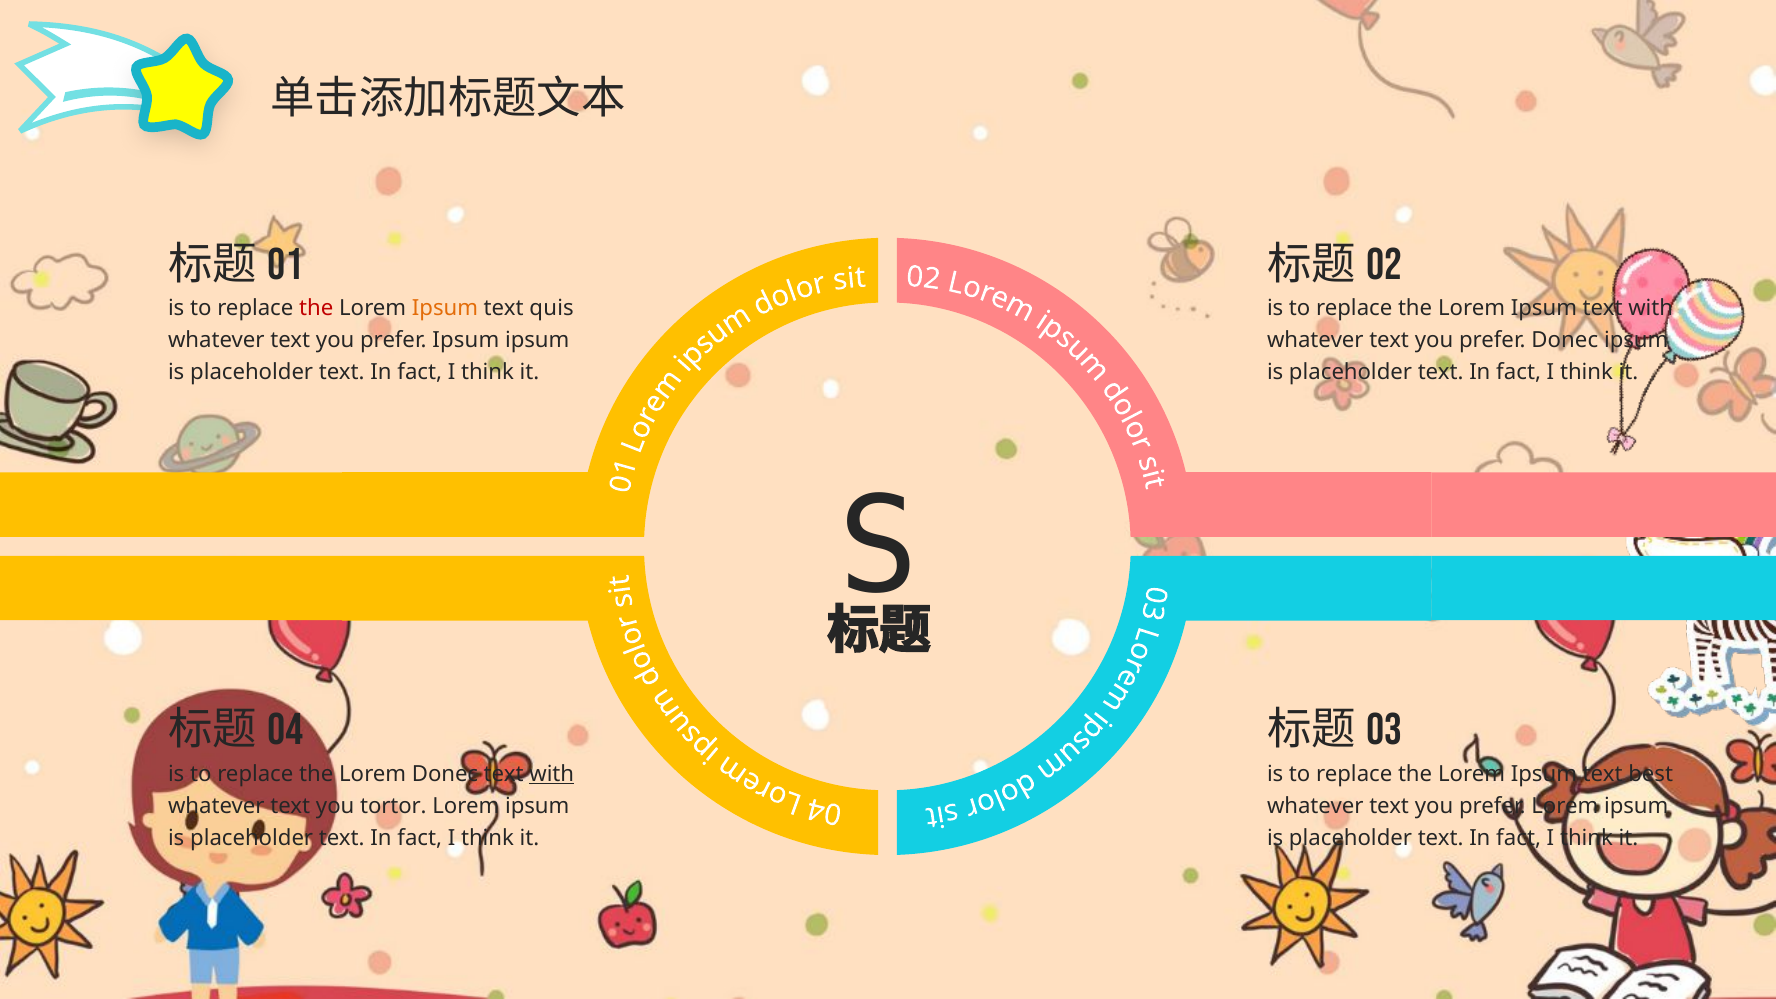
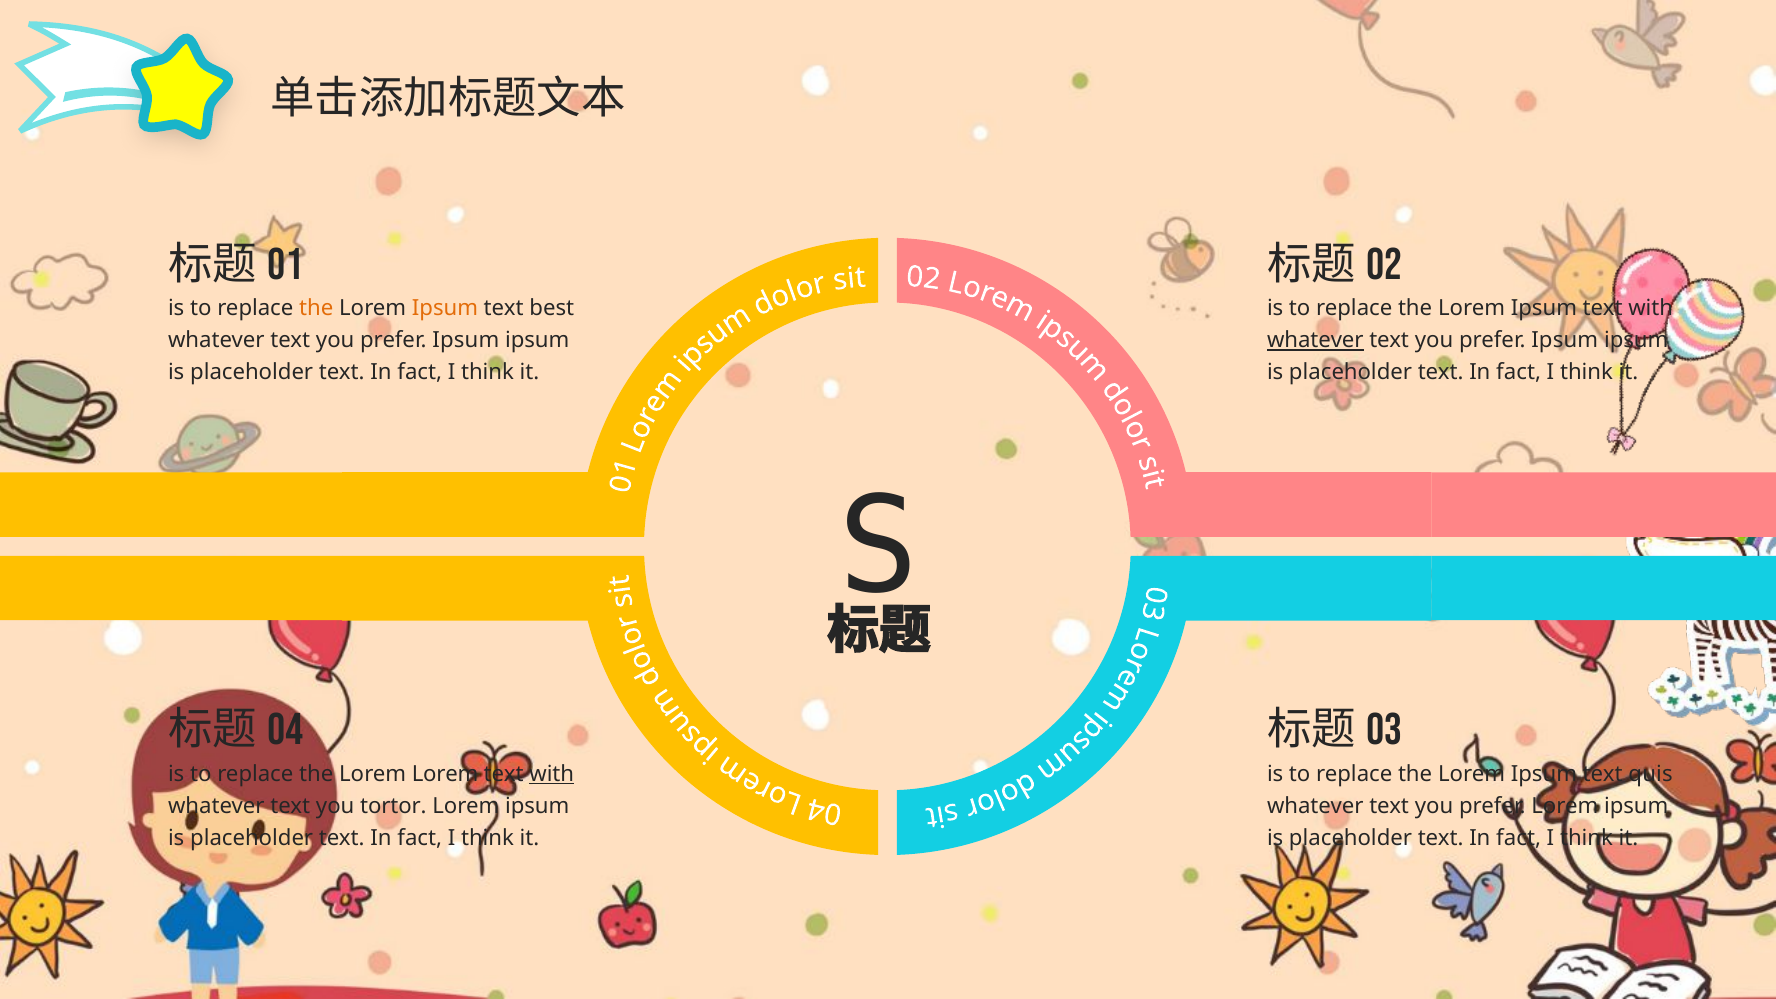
the colour: red -> orange (316, 309)
quis: quis -> best (552, 309)
whatever underline: none -> present (1315, 341)
Donec: Donec -> Ipsum (1565, 341)
Lorem Donec: Donec -> Lorem (445, 774)
best: best -> quis (1651, 774)
